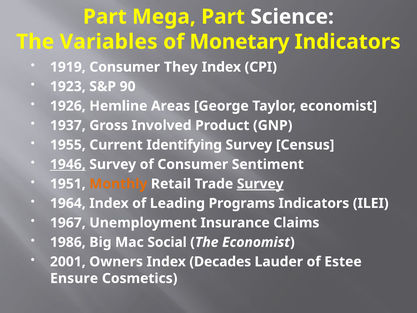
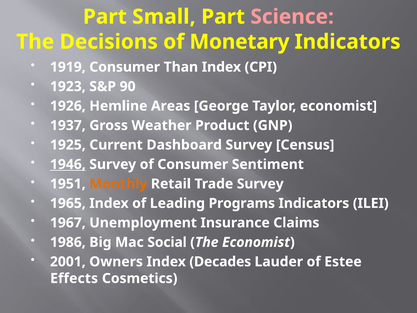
Mega: Mega -> Small (164, 17)
Science colour: white -> pink (292, 17)
Variables: Variables -> Decisions (109, 42)
They: They -> Than (181, 67)
Involved: Involved -> Weather (162, 125)
1955: 1955 -> 1925 (68, 145)
Identifying: Identifying -> Dashboard (184, 145)
Survey underline: present -> none (260, 184)
1964: 1964 -> 1965 (68, 203)
Ensure: Ensure -> Effects (74, 278)
